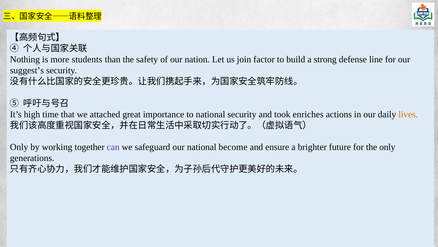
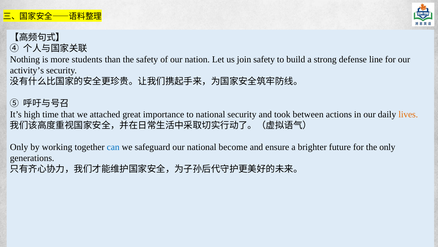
join factor: factor -> safety (264, 59)
suggest’s: suggest’s -> activity’s (27, 70)
enriches: enriches -> between (308, 114)
can colour: purple -> blue (113, 147)
